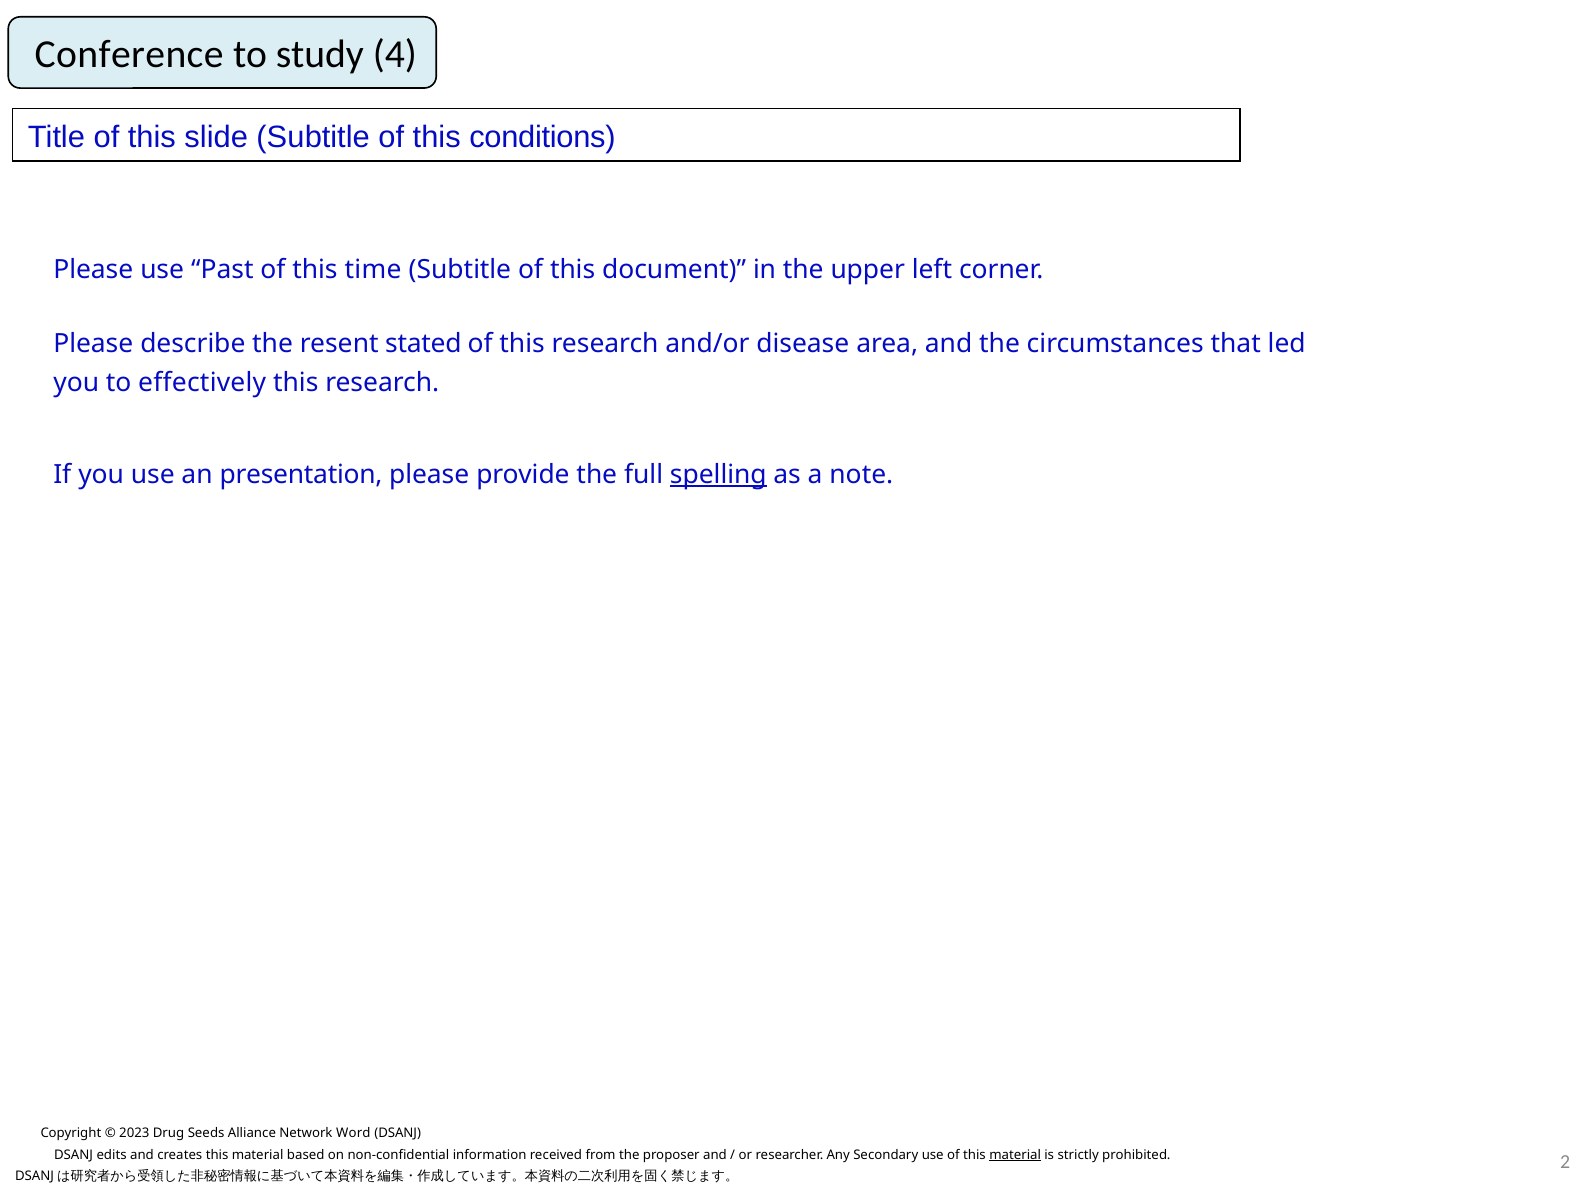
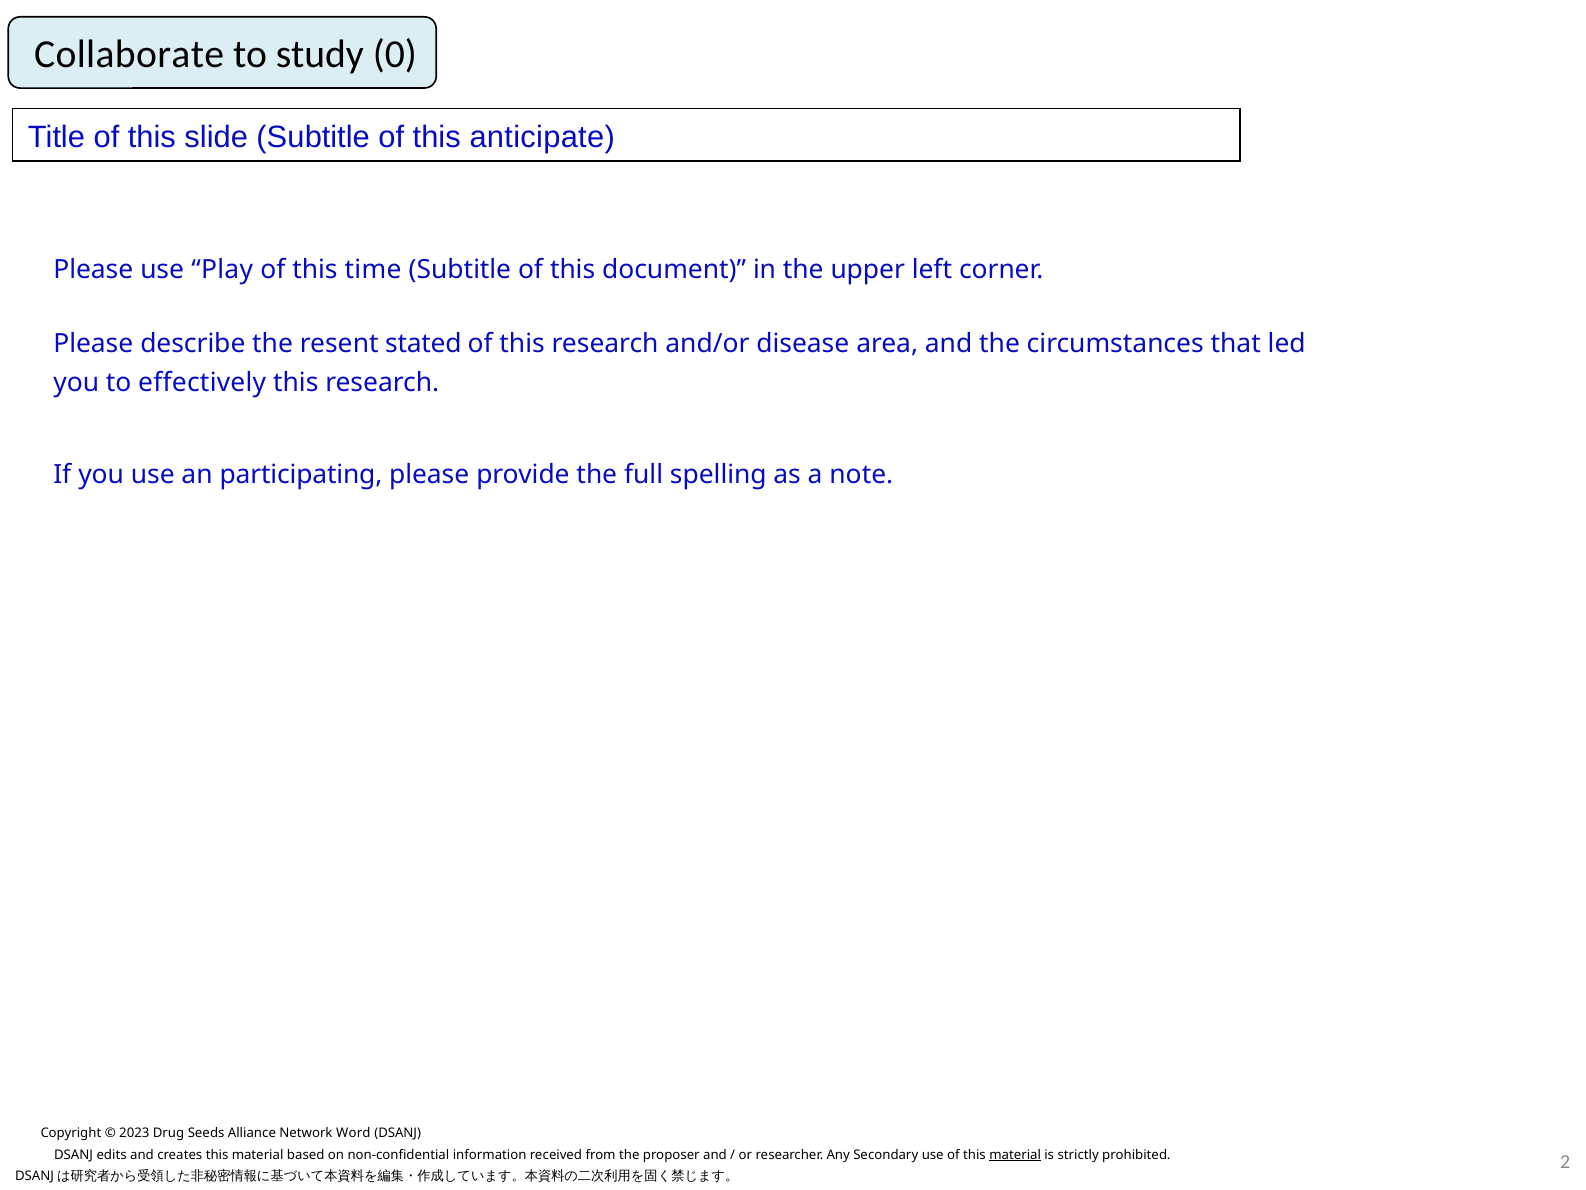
Conference: Conference -> Collaborate (129, 55)
4: 4 -> 0 (395, 55)
conditions: conditions -> anticipate (542, 137)
Past: Past -> Play (222, 269)
presentation: presentation -> participating (301, 474)
spelling underline: present -> none (718, 474)
